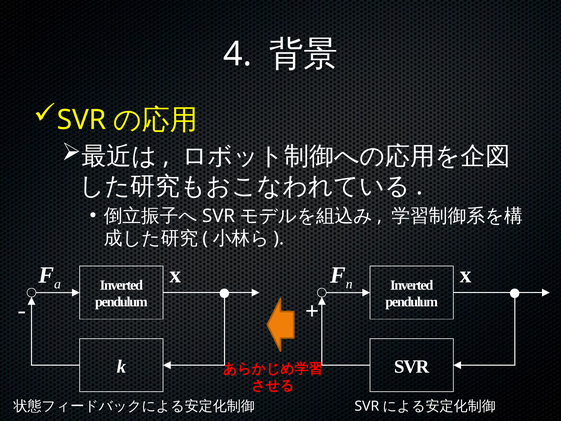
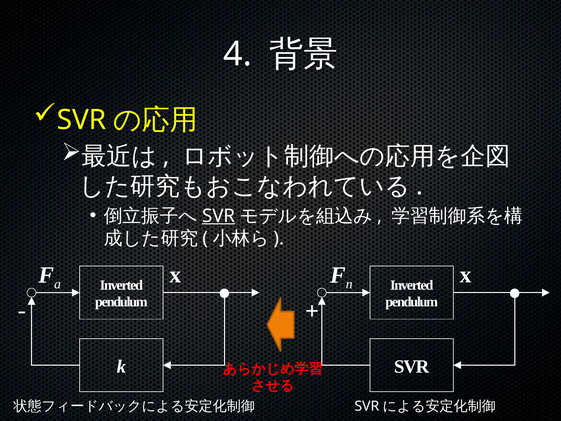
SVR underline: none -> present (219, 216)
